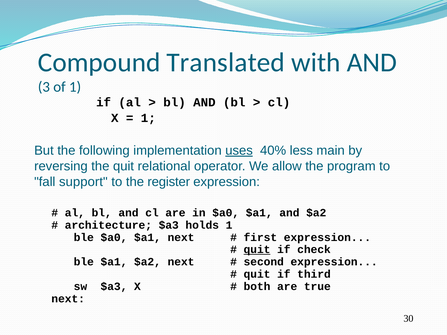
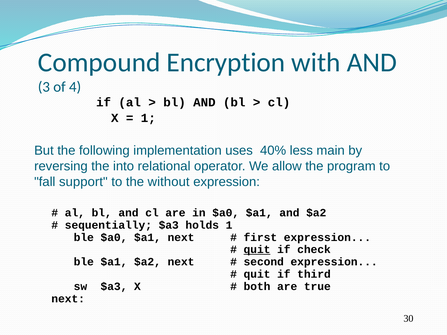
Translated: Translated -> Encryption (226, 63)
of 1: 1 -> 4 (75, 87)
uses underline: present -> none (239, 151)
the quit: quit -> into (124, 166)
register: register -> without (169, 182)
architecture: architecture -> sequentially (108, 225)
